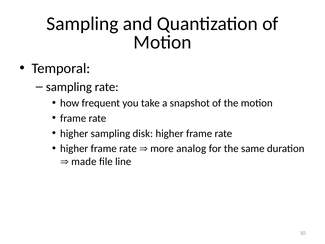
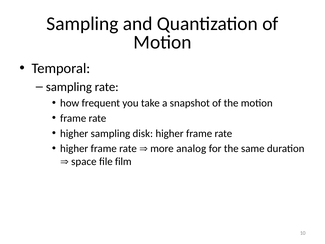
made: made -> space (84, 161)
line: line -> film (123, 161)
